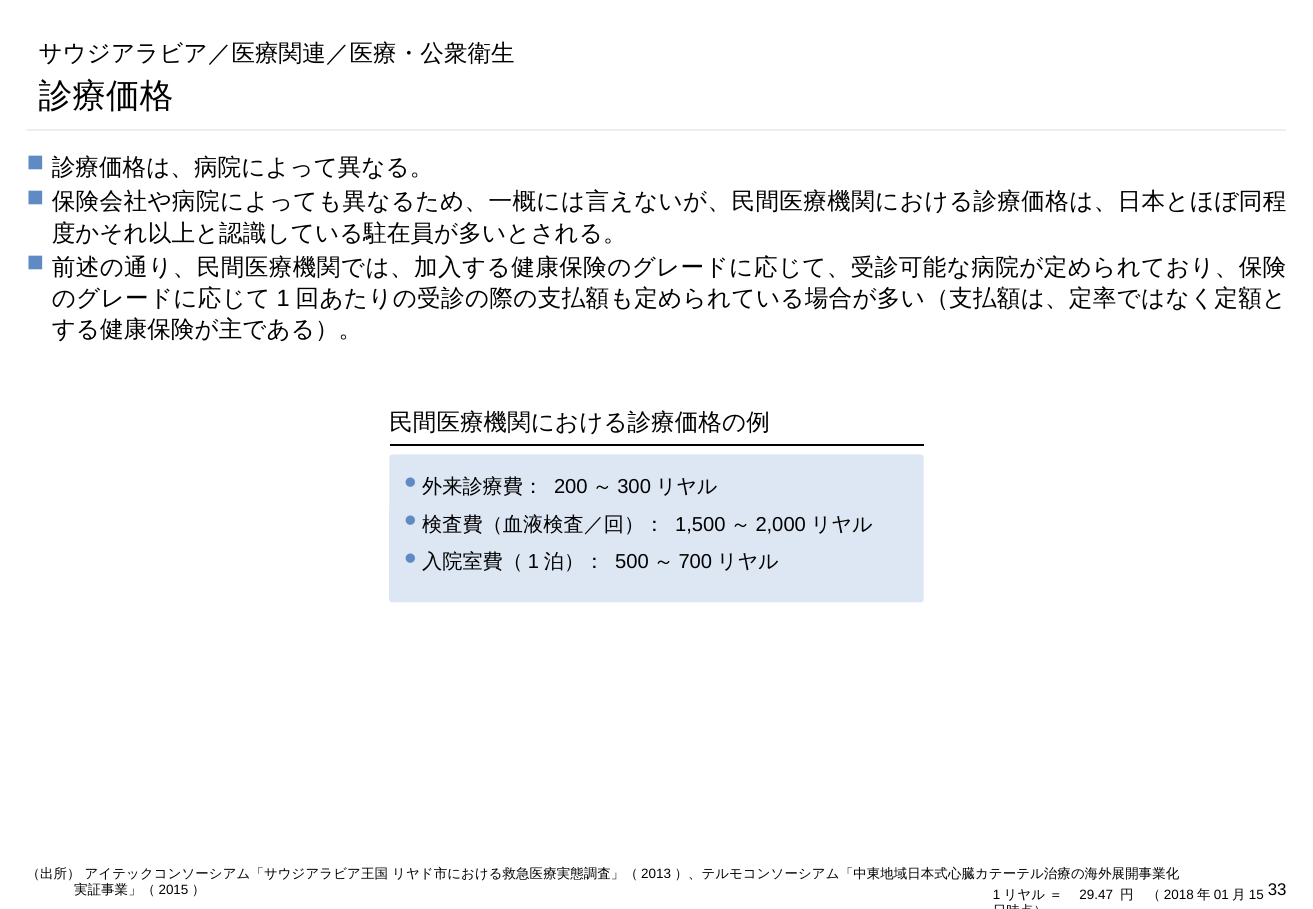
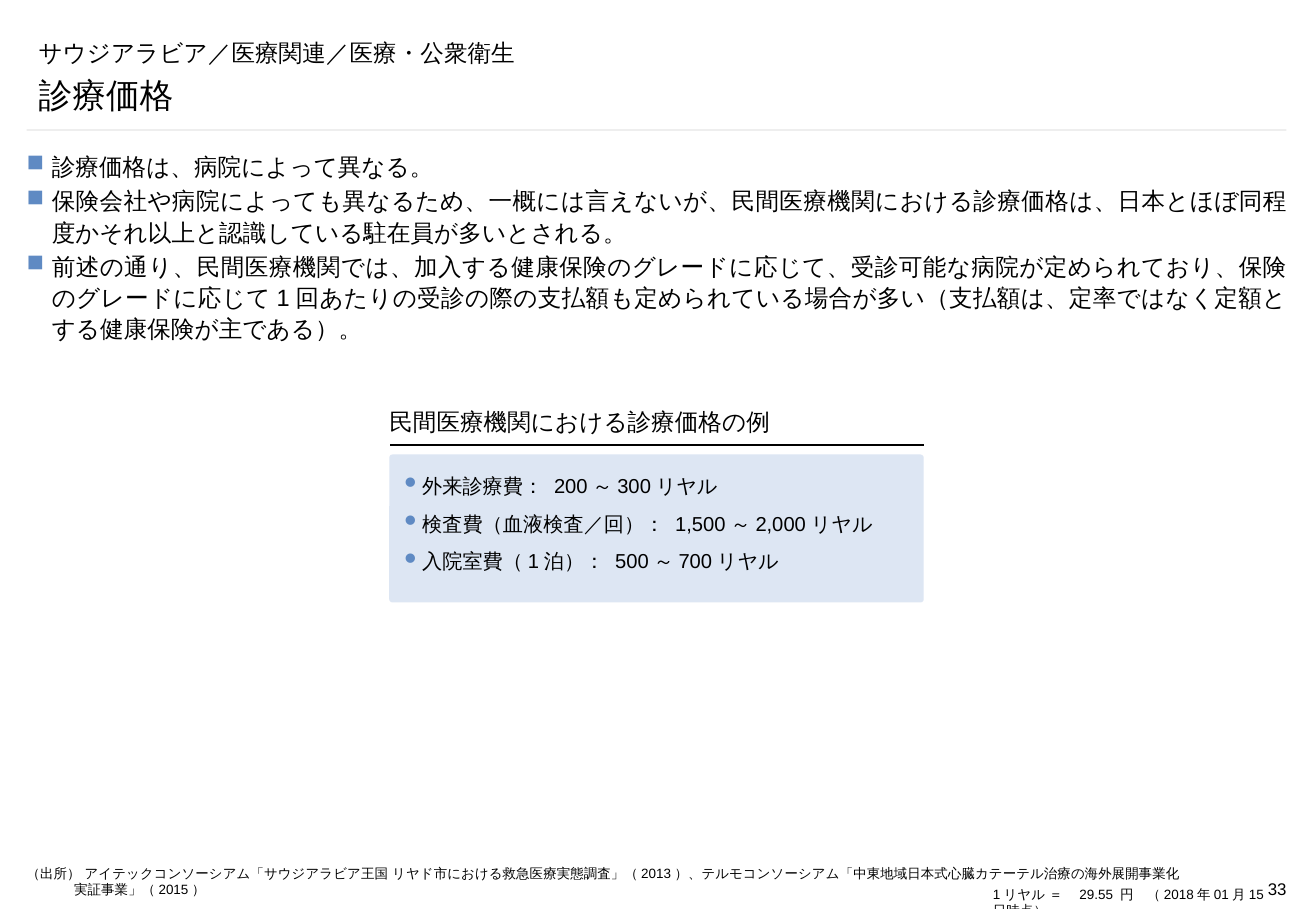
29.47: 29.47 -> 29.55 (1096, 895)
